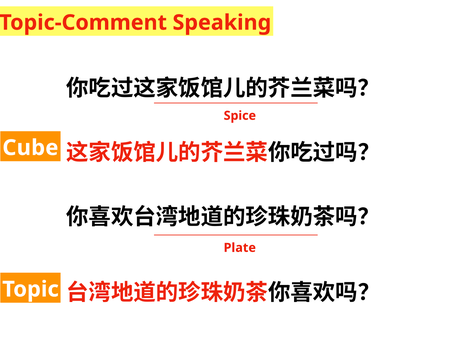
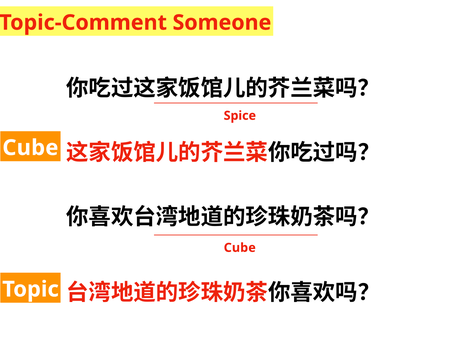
Speaking: Speaking -> Someone (222, 23)
Plate: Plate -> Cube (240, 247)
